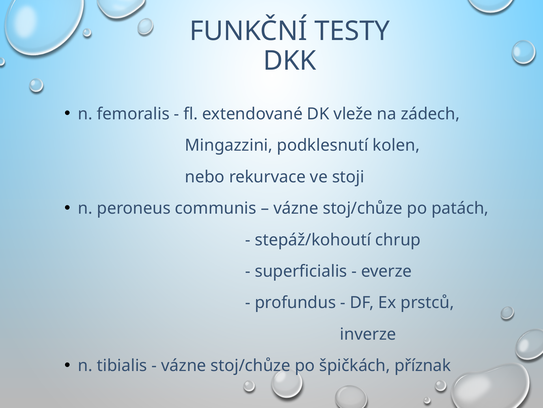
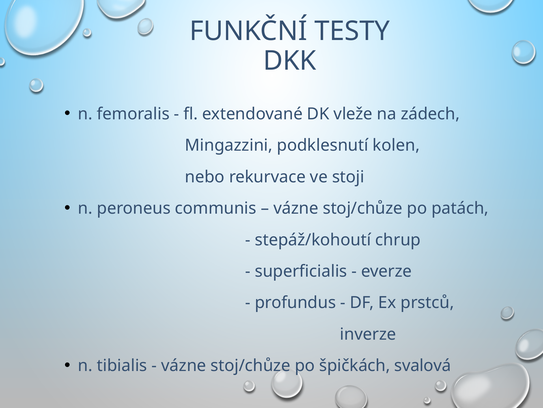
příznak: příznak -> svalová (423, 365)
